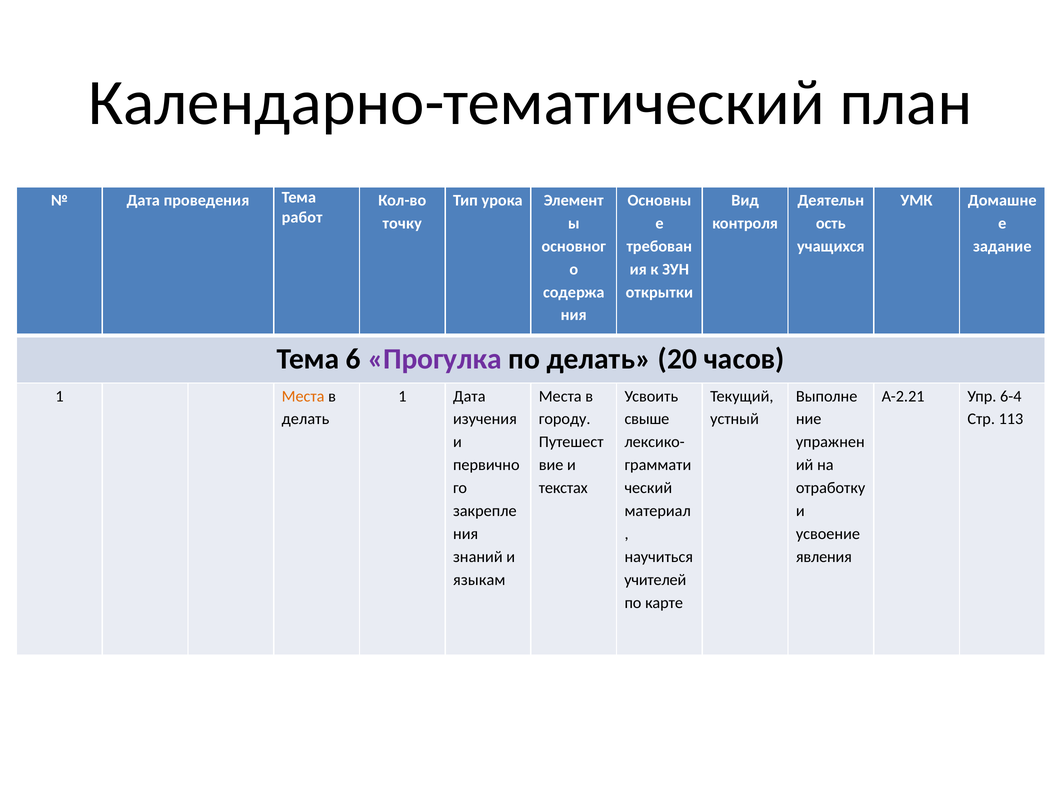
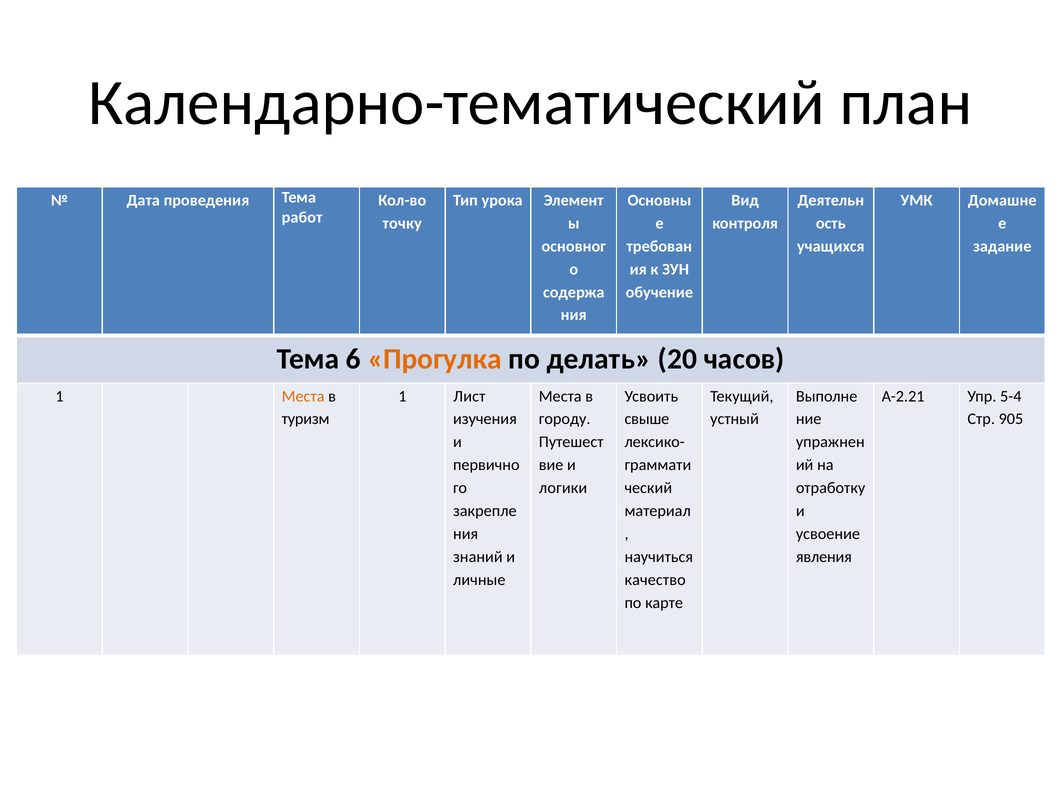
открытки: открытки -> обучение (659, 292)
Прогулка colour: purple -> orange (435, 359)
1 Дата: Дата -> Лист (469, 396)
6-4: 6-4 -> 5-4 (1011, 396)
делать: делать -> туризм (306, 419)
113: 113 -> 905 (1011, 419)
текстах: текстах -> логики (563, 488)
языкам: языкам -> личные (479, 580)
учителей: учителей -> качество (655, 580)
